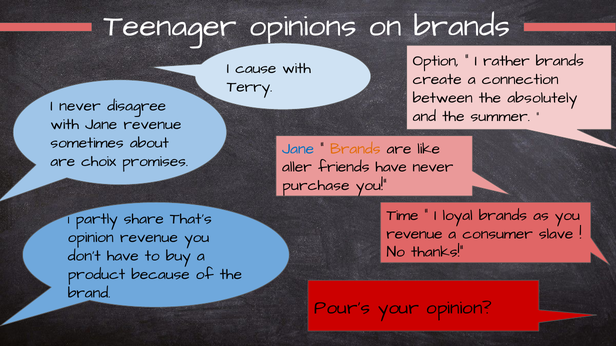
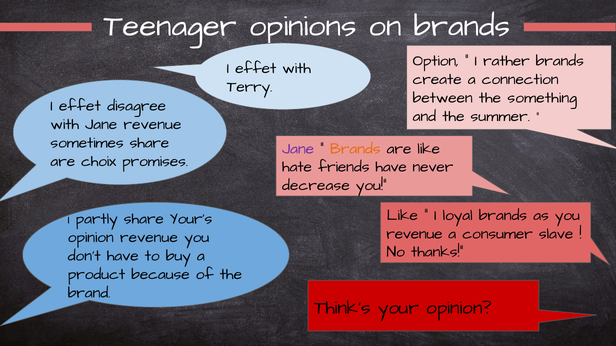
cause: cause -> effet (256, 68)
absolutely: absolutely -> something (542, 98)
never: never -> effet (80, 106)
sometimes about: about -> share (149, 143)
Jane colour: blue -> purple (298, 149)
aller: aller -> hate (297, 167)
purchase: purchase -> decrease (316, 186)
Time: Time -> Like (402, 215)
That’s: That’s -> Your’s (191, 219)
Pour’s: Pour’s -> Think’s (342, 308)
